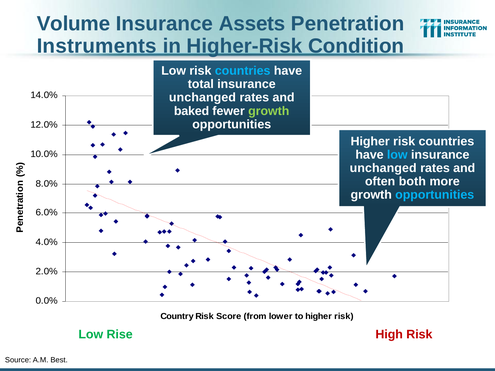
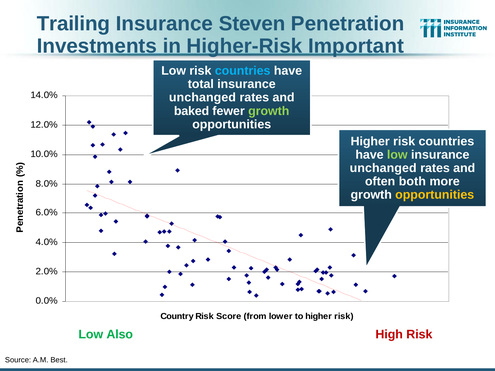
Volume: Volume -> Trailing (73, 24)
Assets: Assets -> Steven (252, 24)
Instruments: Instruments -> Investments (97, 46)
Condition: Condition -> Important (356, 46)
low colour: light blue -> light green (397, 155)
opportunities colour: light blue -> yellow (435, 195)
Rise: Rise -> Also (120, 335)
